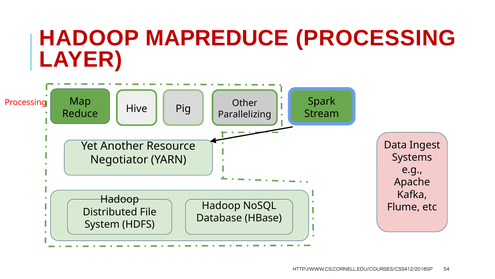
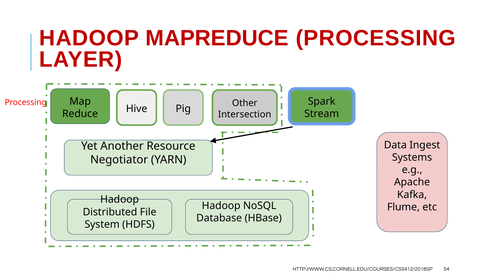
Parallelizing: Parallelizing -> Intersection (245, 114)
